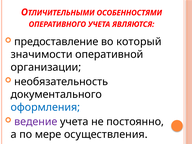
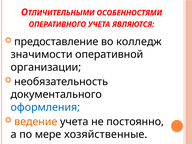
который: который -> колледж (139, 42)
ведение colour: purple -> orange (36, 122)
осуществления: осуществления -> хозяйственные (106, 134)
